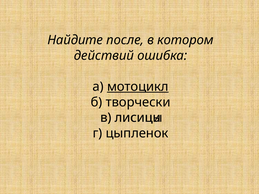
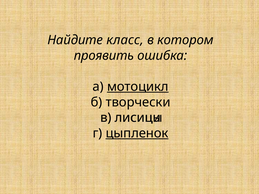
после: после -> класс (125, 40)
действий: действий -> проявить (104, 56)
цыпленок underline: none -> present (137, 133)
